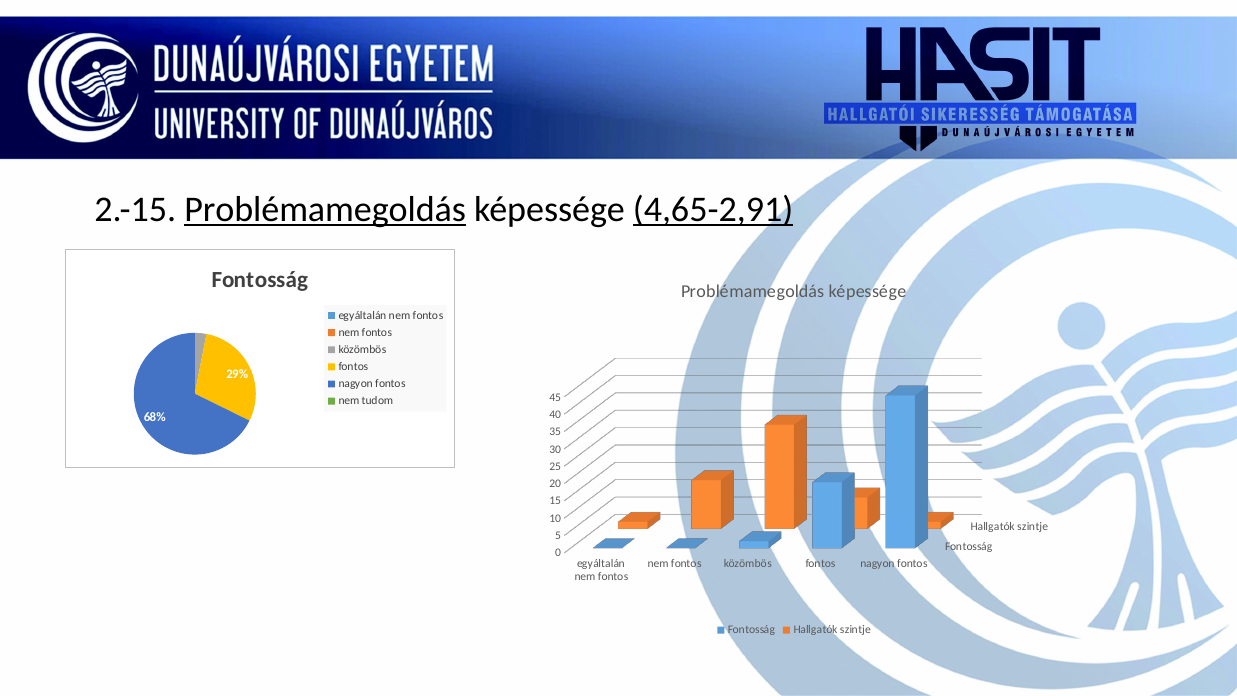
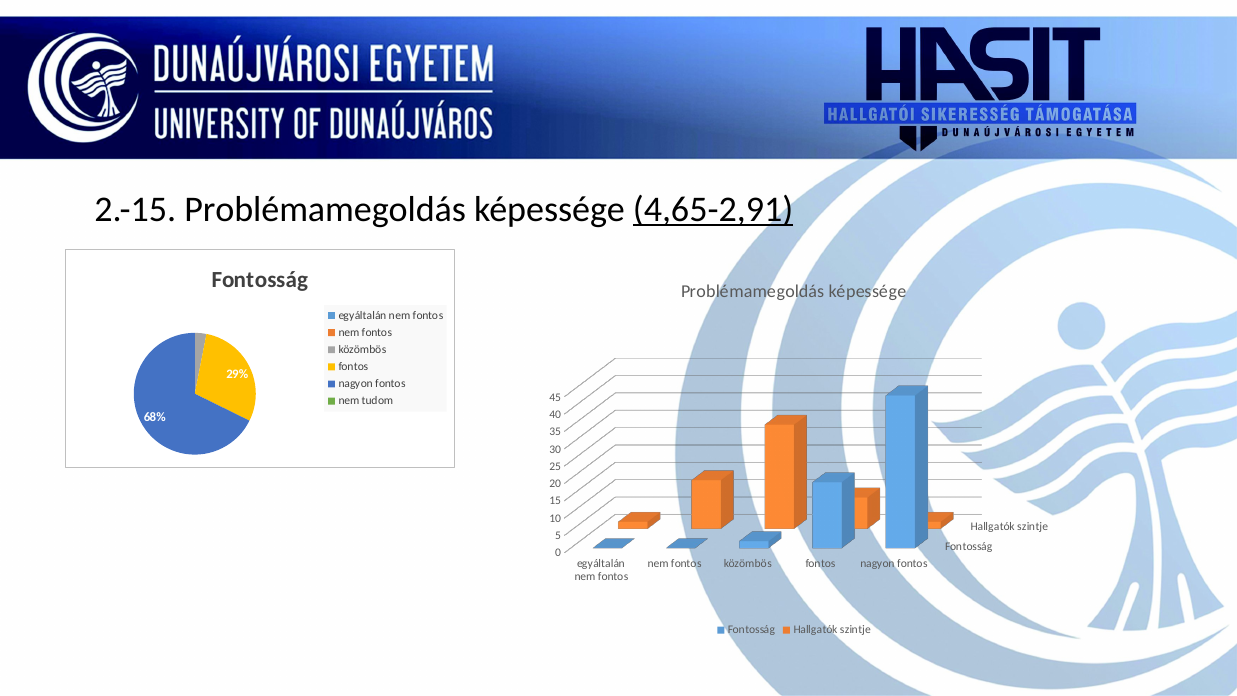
Problémamegoldás underline: present -> none (325, 209)
